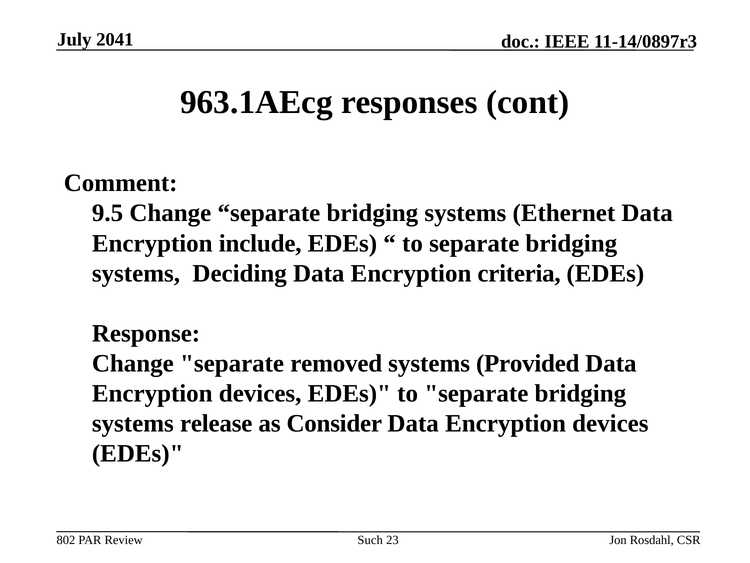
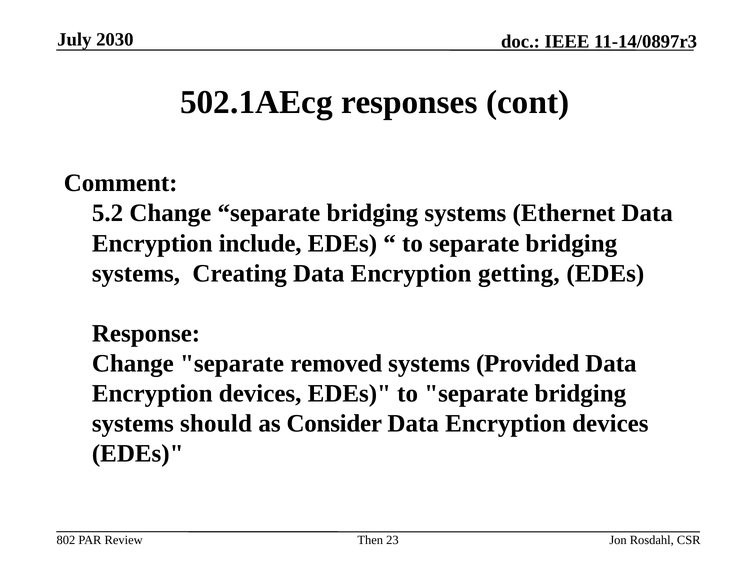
2041: 2041 -> 2030 (115, 40)
963.1AEcg: 963.1AEcg -> 502.1AEcg (257, 102)
9.5: 9.5 -> 5.2 (108, 213)
Deciding: Deciding -> Creating (240, 273)
criteria: criteria -> getting (519, 273)
release: release -> should (216, 423)
Such: Such -> Then (370, 539)
